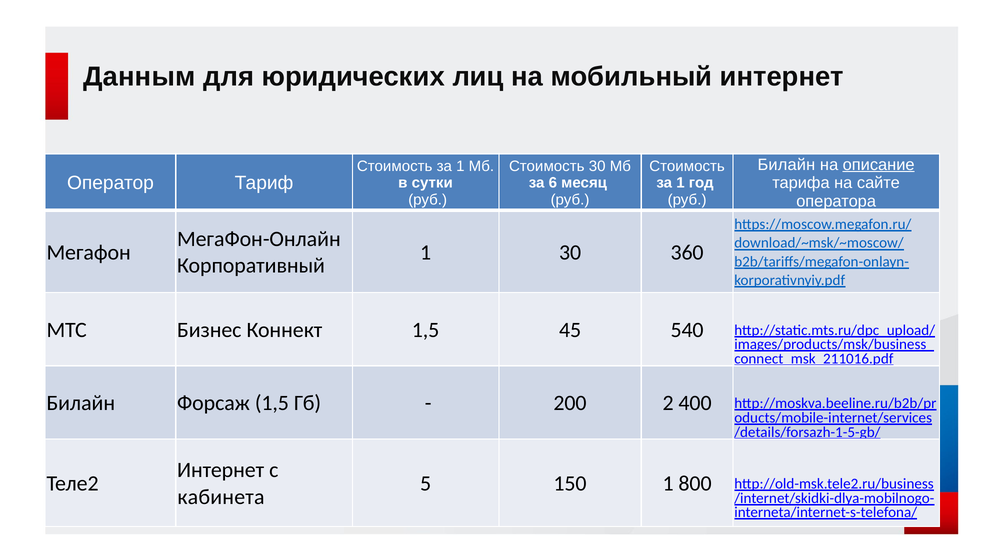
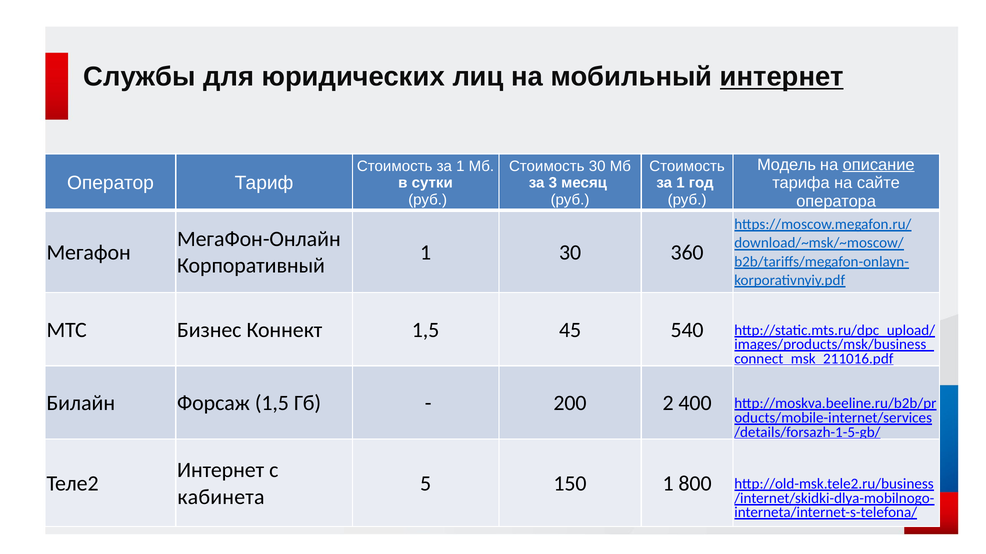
Данным: Данным -> Службы (139, 77)
интернет underline: none -> present (782, 77)
Билайн: Билайн -> Модель (787, 165)
6: 6 -> 3 (553, 183)
